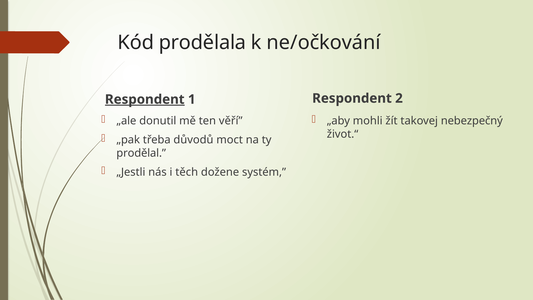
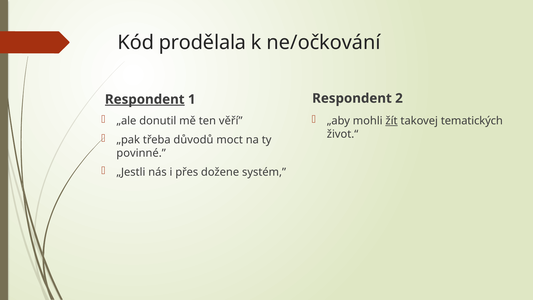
žít underline: none -> present (392, 121)
nebezpečný: nebezpečný -> tematických (472, 121)
prodělal: prodělal -> povinné (141, 153)
těch: těch -> přes (187, 172)
